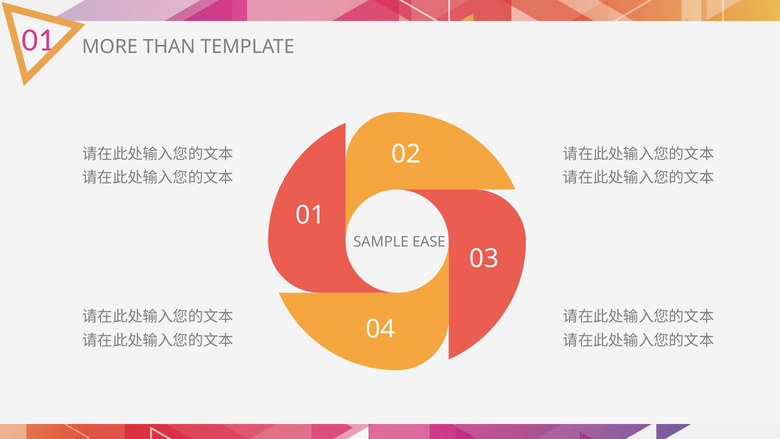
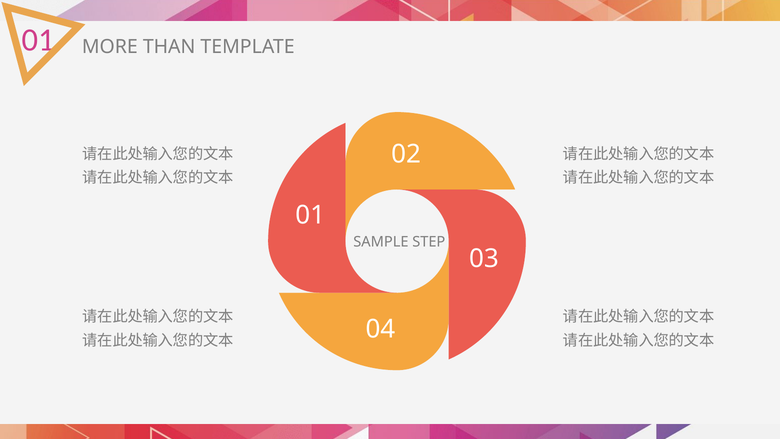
EASE: EASE -> STEP (429, 242)
